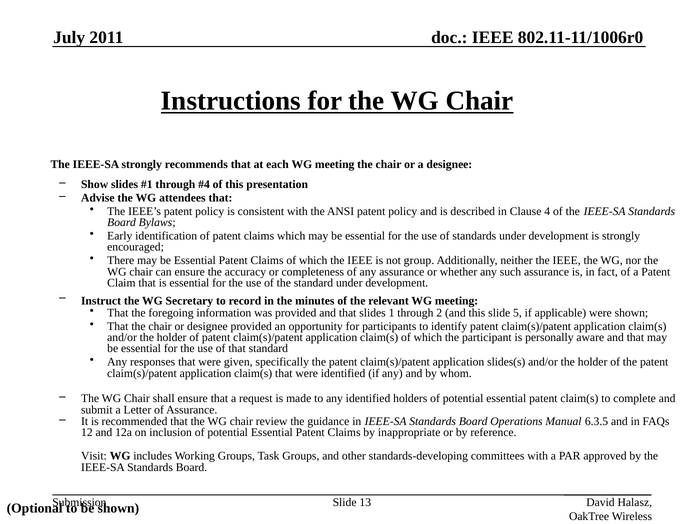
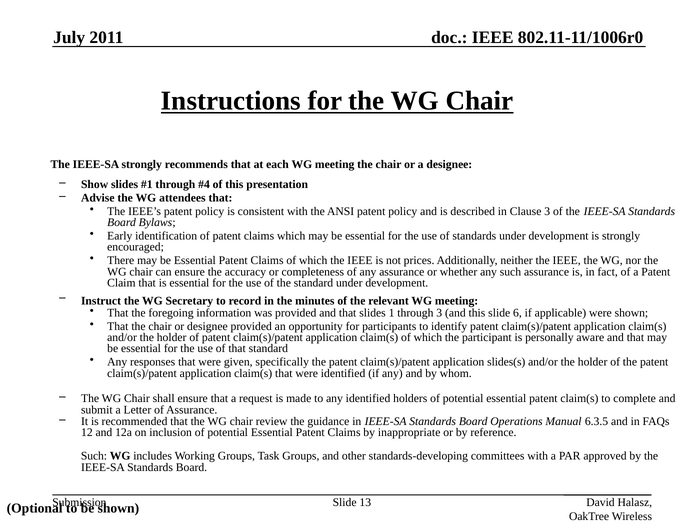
Clause 4: 4 -> 3 (547, 211)
group: group -> prices (419, 260)
through 2: 2 -> 3 (439, 312)
5: 5 -> 6 (517, 312)
Visit: Visit -> Such (94, 456)
